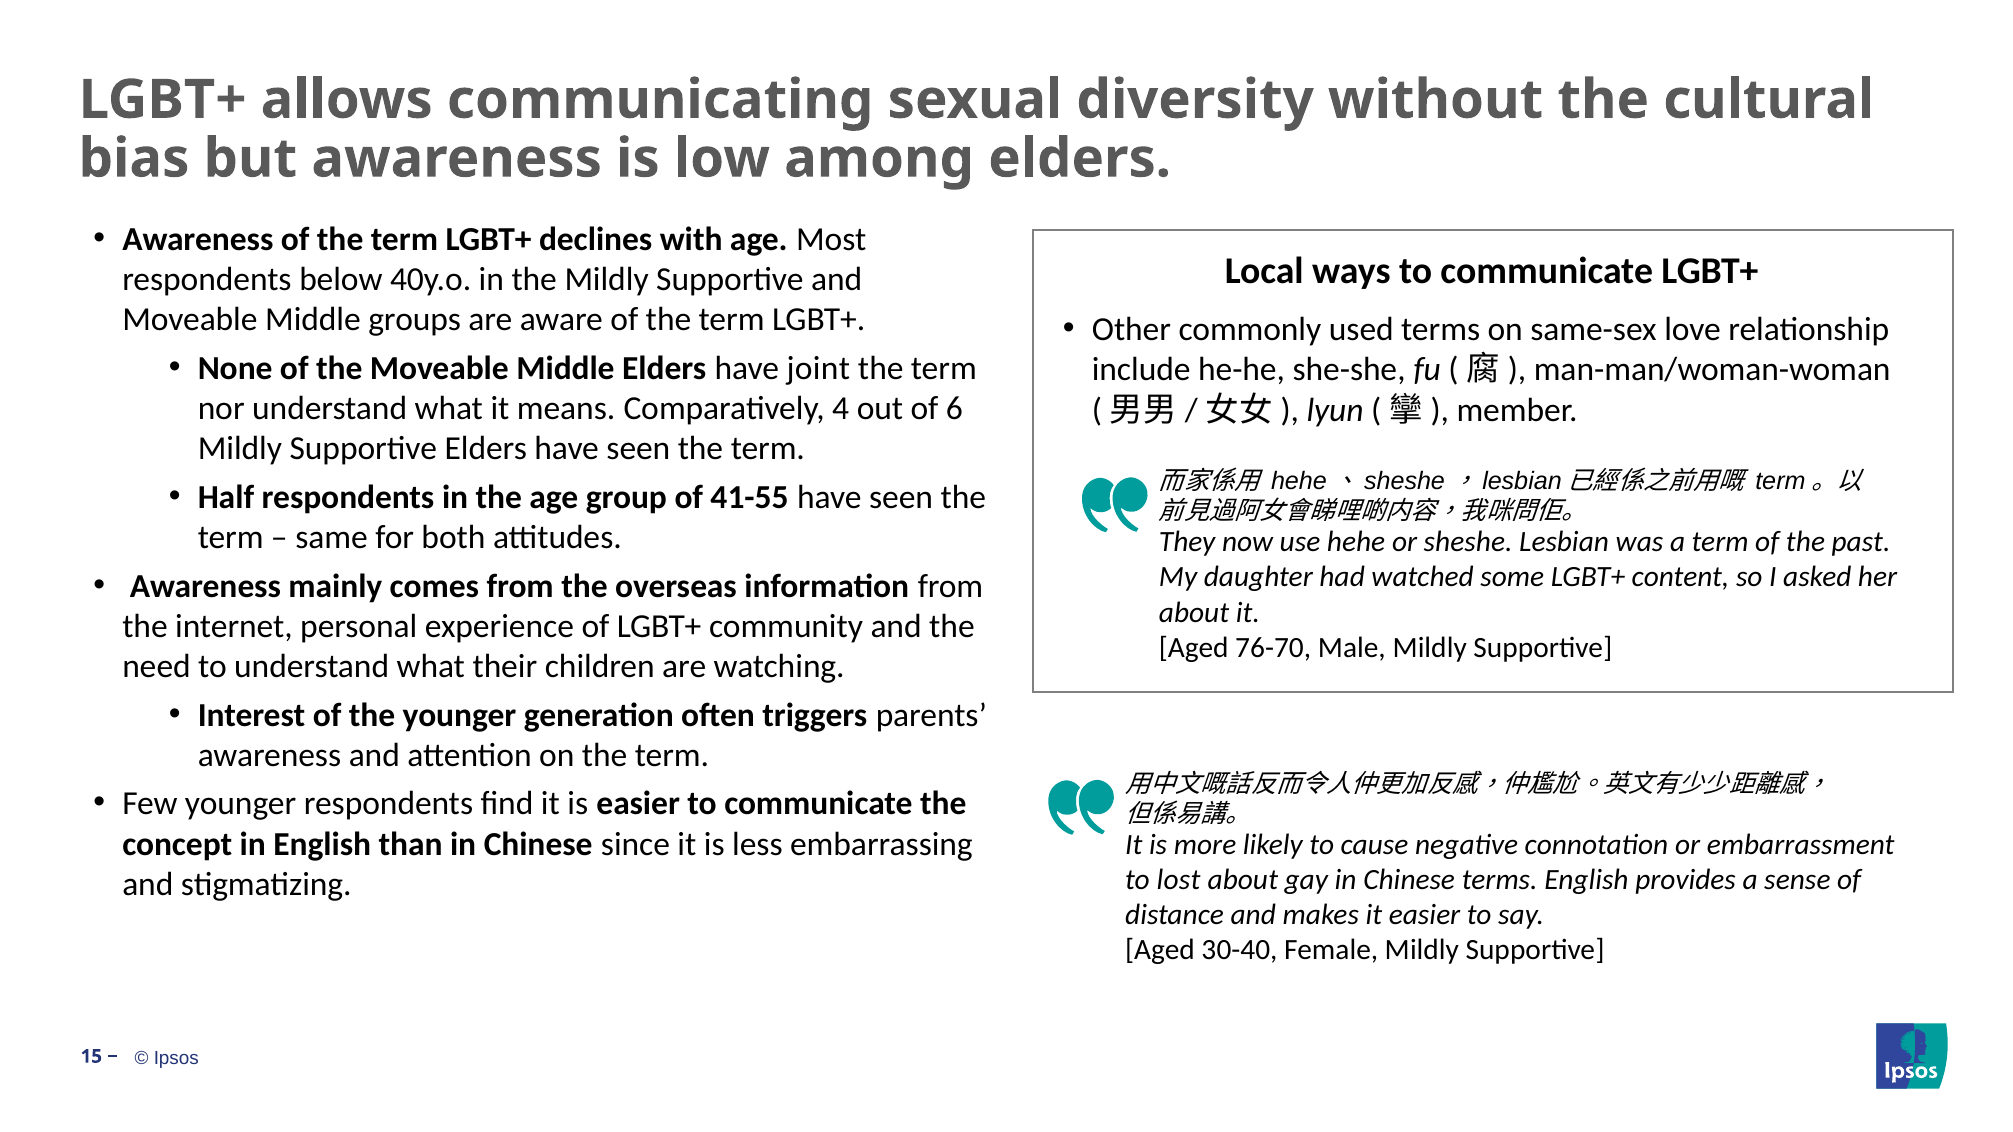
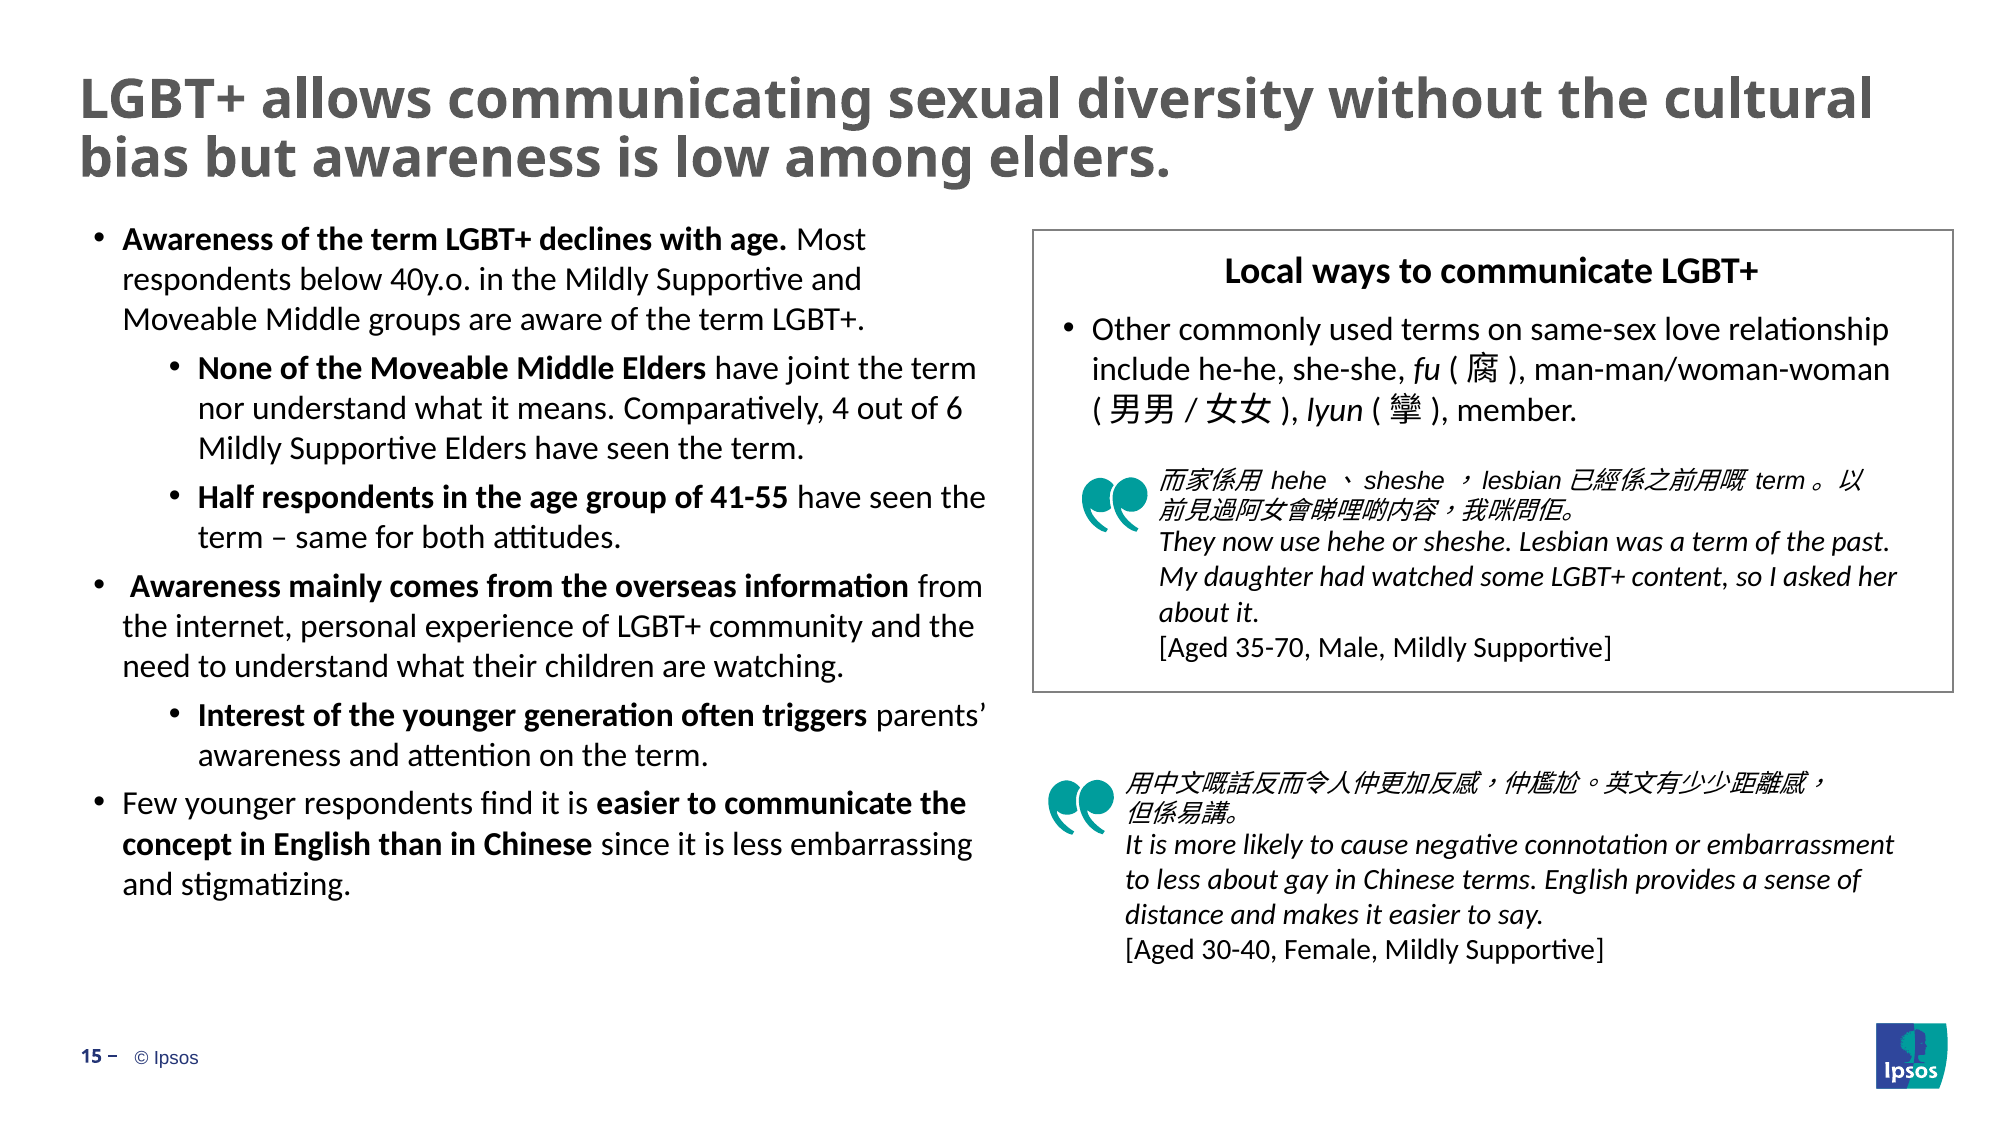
76-70: 76-70 -> 35-70 (1273, 648)
to lost: lost -> less (1179, 880)
